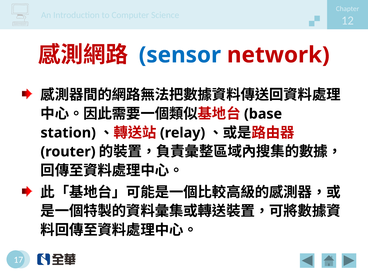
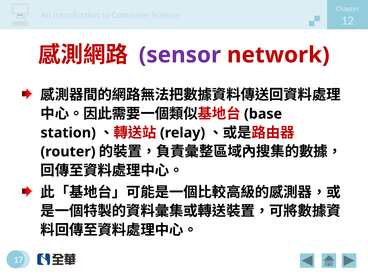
sensor colour: blue -> purple (180, 55)
